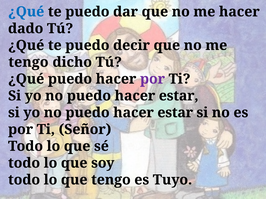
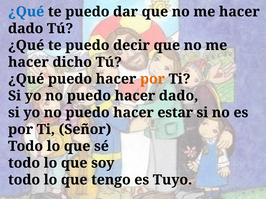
tengo: tengo -> hacer (28, 62)
por colour: purple -> orange (152, 79)
estar: estar -> dado (179, 96)
